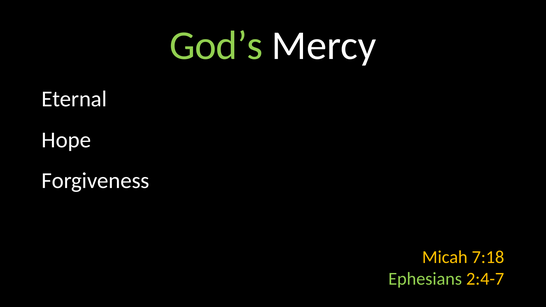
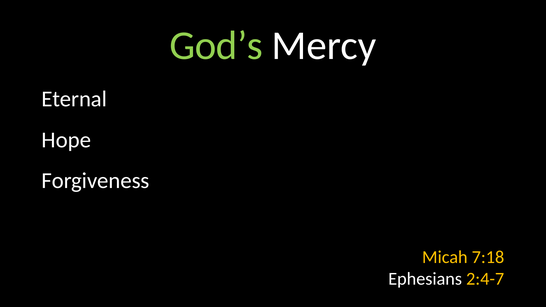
Ephesians colour: light green -> white (425, 279)
